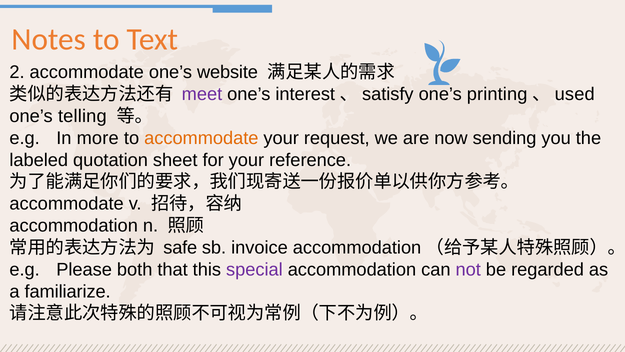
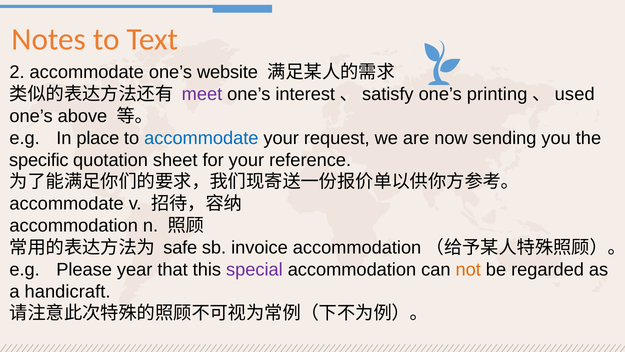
telling: telling -> above (82, 116)
more: more -> place (98, 138)
accommodate colour: orange -> blue (201, 138)
labeled: labeled -> specific (39, 160)
both: both -> year (135, 269)
not colour: purple -> orange (468, 269)
familiarize: familiarize -> handicraft (68, 291)
